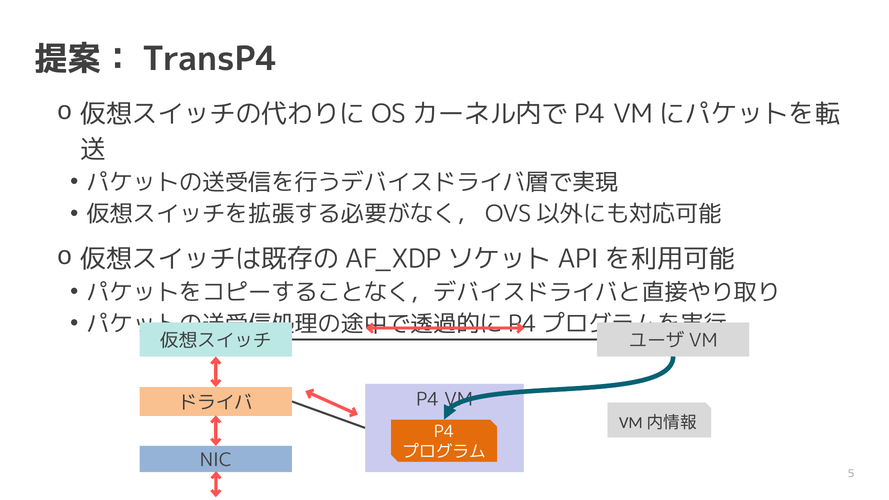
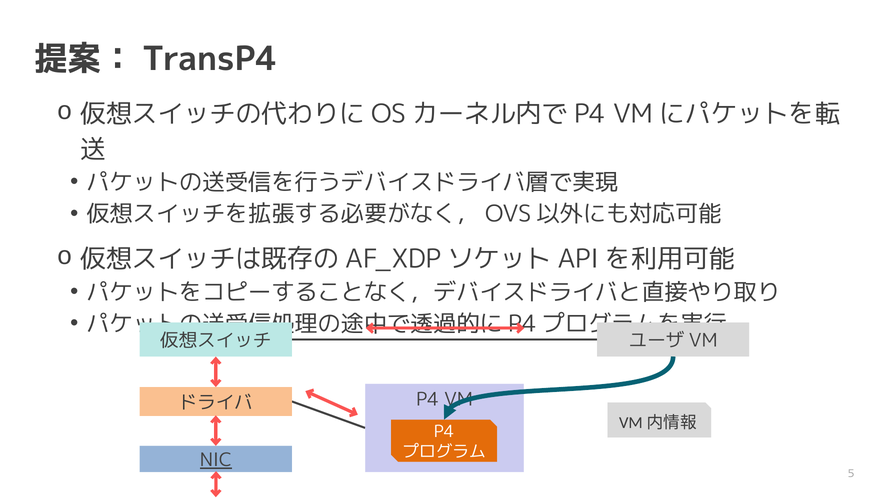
NIC underline: none -> present (216, 460)
